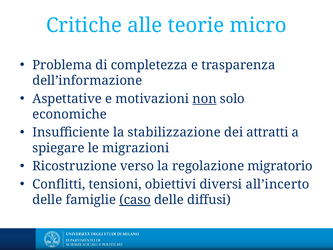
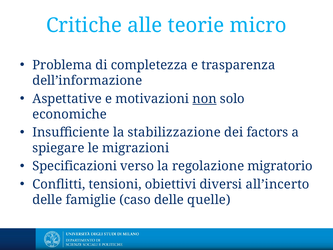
attratti: attratti -> factors (267, 132)
Ricostruzione: Ricostruzione -> Specificazioni (75, 166)
caso underline: present -> none (135, 200)
diffusi: diffusi -> quelle (209, 200)
